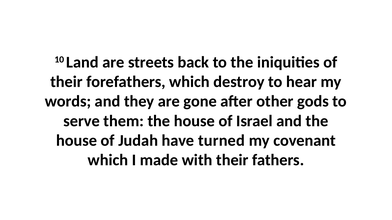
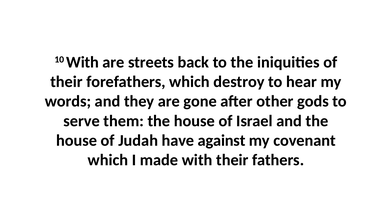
10 Land: Land -> With (83, 62)
turned: turned -> against (222, 141)
